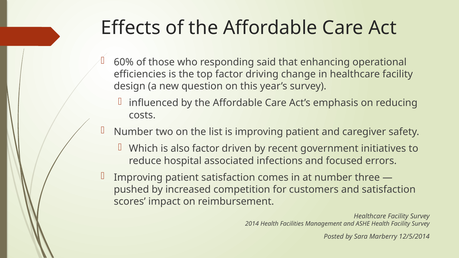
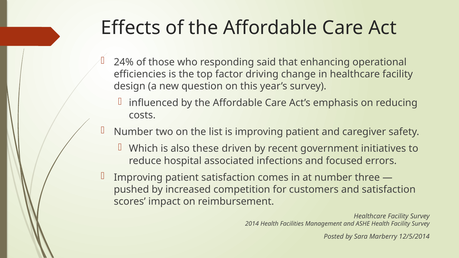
60%: 60% -> 24% (124, 62)
also factor: factor -> these (206, 149)
